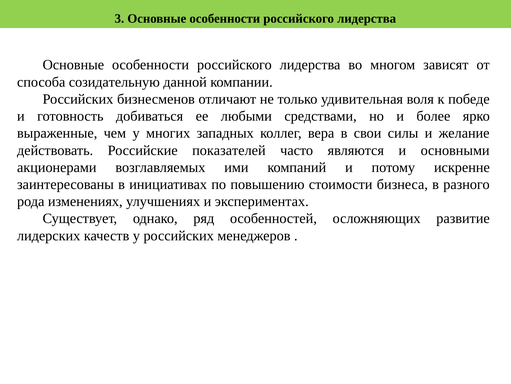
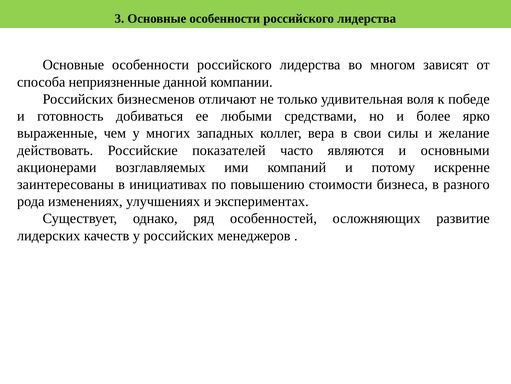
созидательную: созидательную -> неприязненные (114, 82)
